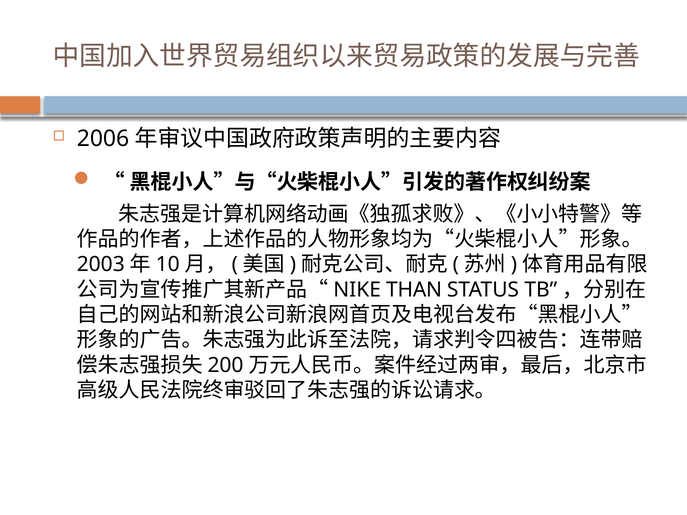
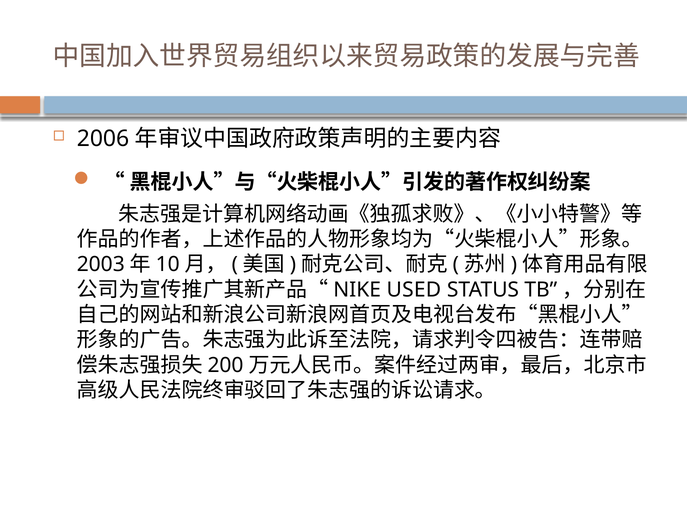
THAN: THAN -> USED (414, 290)
